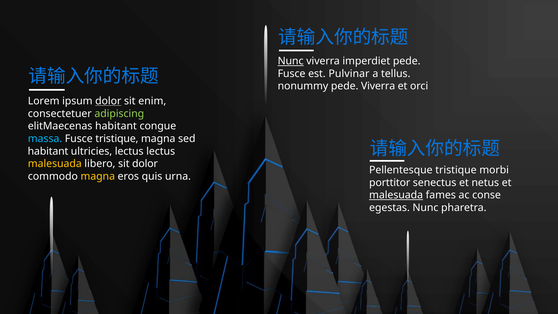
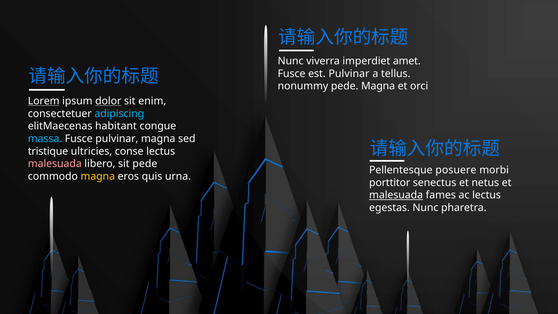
Nunc underline: present -> none (291, 61)
imperdiet pede: pede -> amet (407, 61)
pede Viverra: Viverra -> Magna (378, 86)
Lorem underline: none -> present (44, 101)
adipiscing colour: light green -> light blue (119, 114)
Fusce tristique: tristique -> pulvinar (117, 139)
habitant: habitant -> tristique (48, 151)
ultricies lectus: lectus -> conse (129, 151)
malesuada colour: yellow -> pink (55, 164)
sit dolor: dolor -> pede (145, 164)
Pellentesque tristique: tristique -> posuere (456, 170)
ac conse: conse -> lectus (487, 195)
